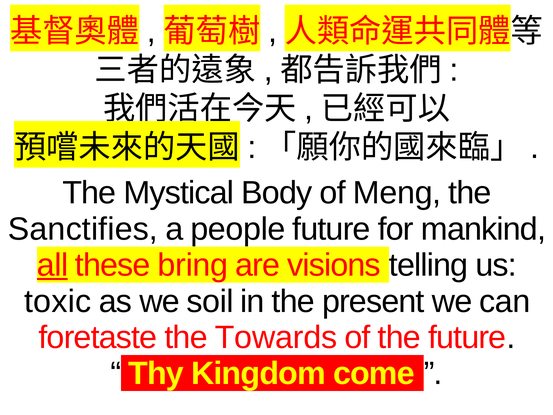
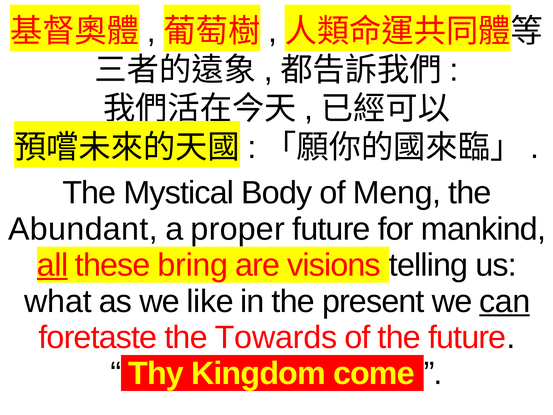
Sanctifies: Sanctifies -> Abundant (83, 229)
people: people -> proper (238, 229)
toxic: toxic -> what (58, 301)
soil: soil -> like (210, 301)
can underline: none -> present (505, 301)
